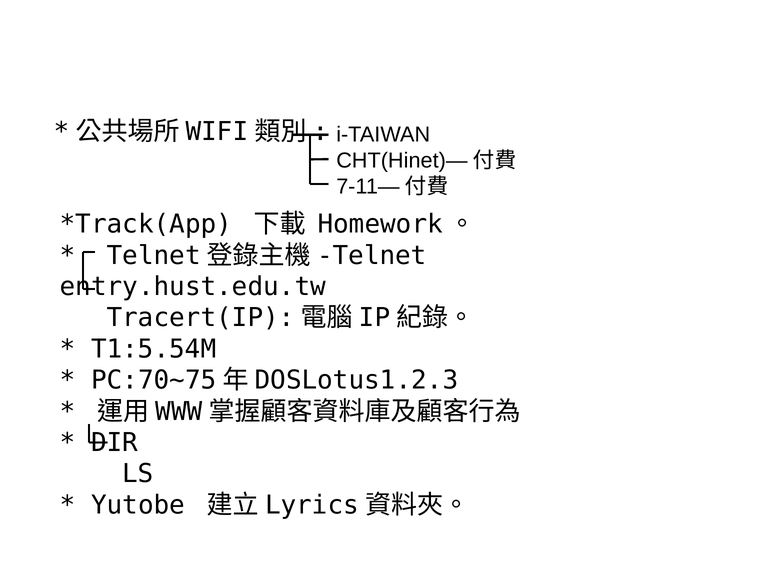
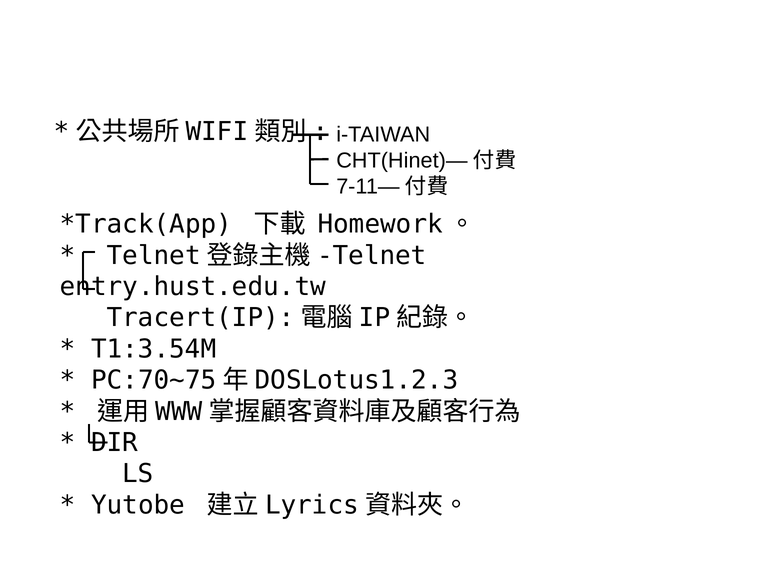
T1:5.54M: T1:5.54M -> T1:3.54M (154, 349)
